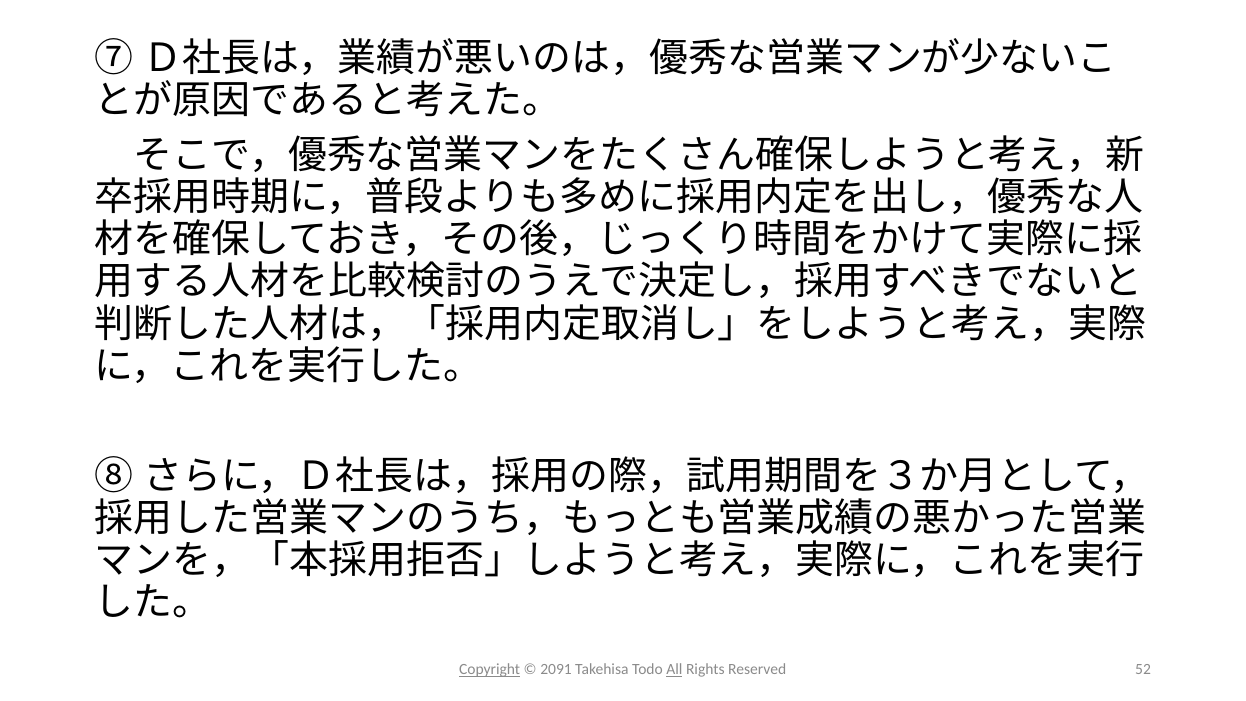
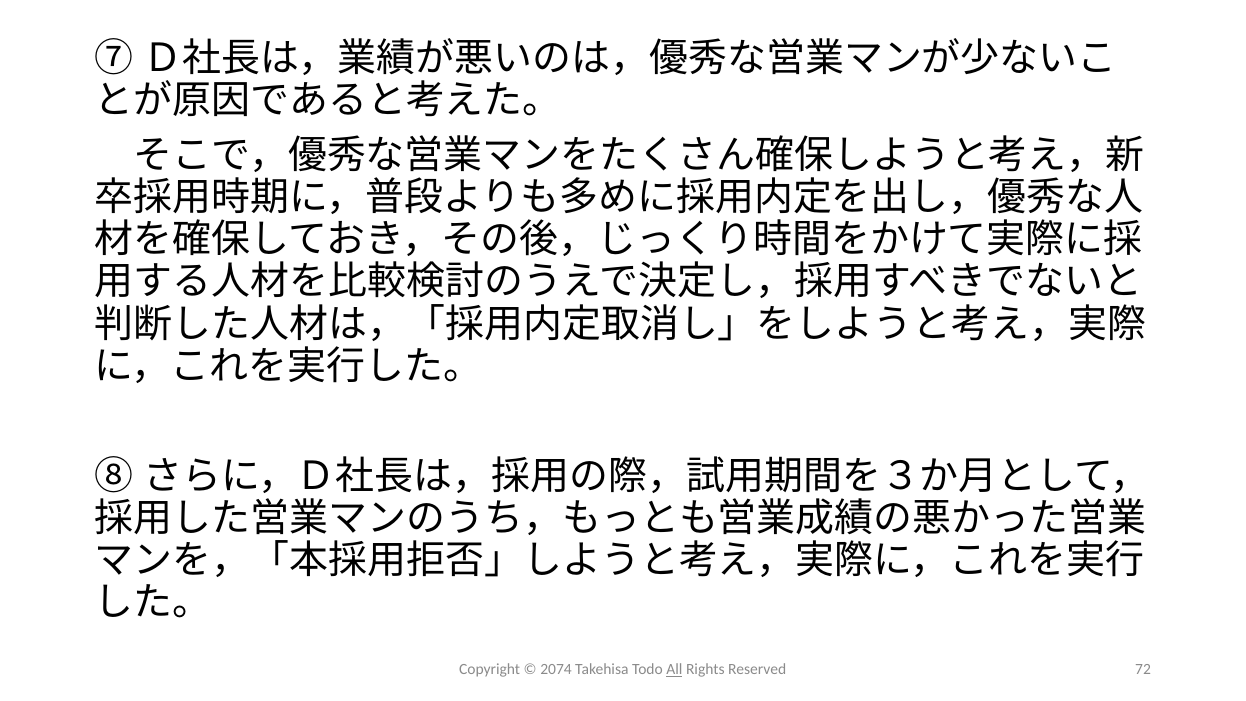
Copyright underline: present -> none (490, 669)
2091: 2091 -> 2074 (556, 669)
52: 52 -> 72 (1143, 669)
